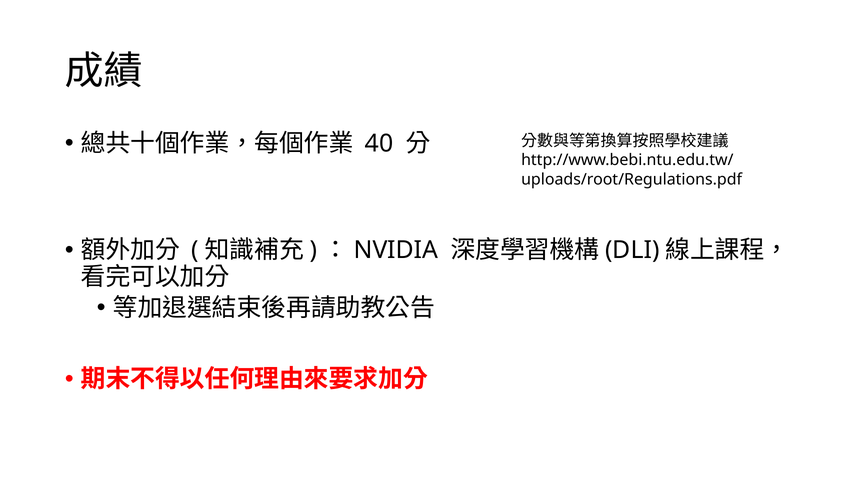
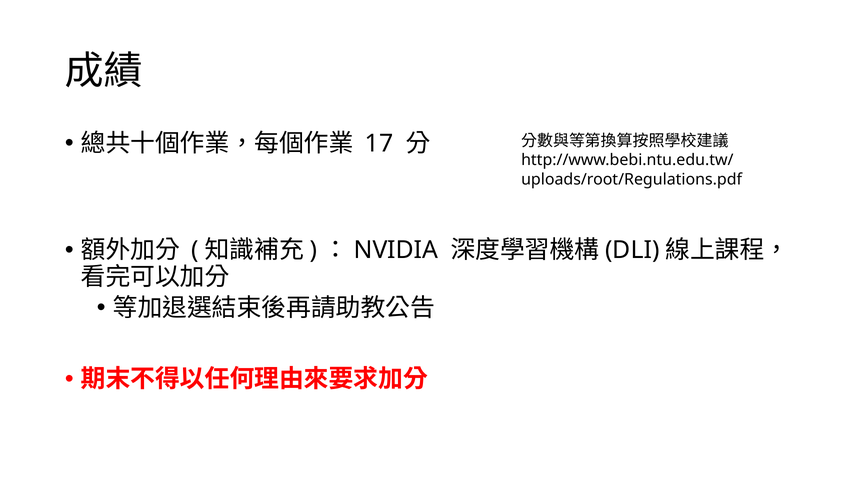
40: 40 -> 17 (379, 144)
